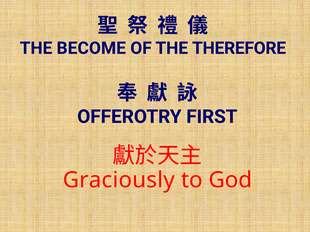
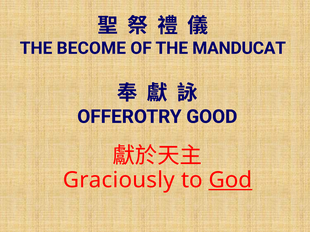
THEREFORE: THEREFORE -> MANDUCAT (239, 48)
FIRST: FIRST -> GOOD (212, 117)
God underline: none -> present (230, 180)
